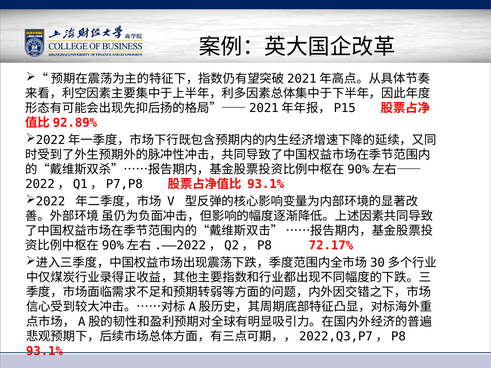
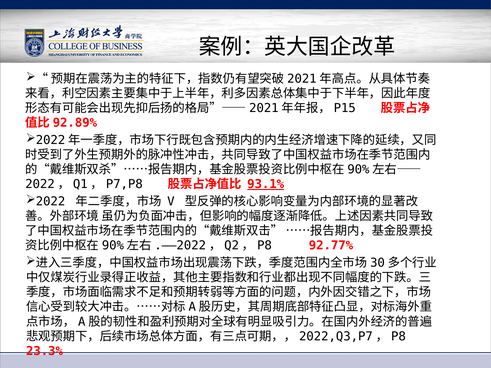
93.1% underline: none -> present (266, 184)
72.17%: 72.17% -> 92.77% (331, 246)
93.1%: 93.1% -> 23.3% (44, 351)
